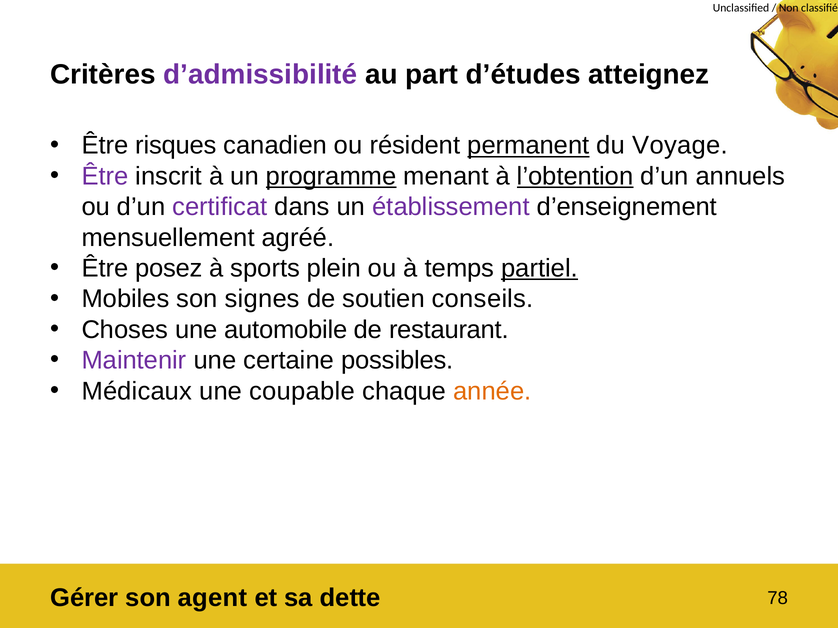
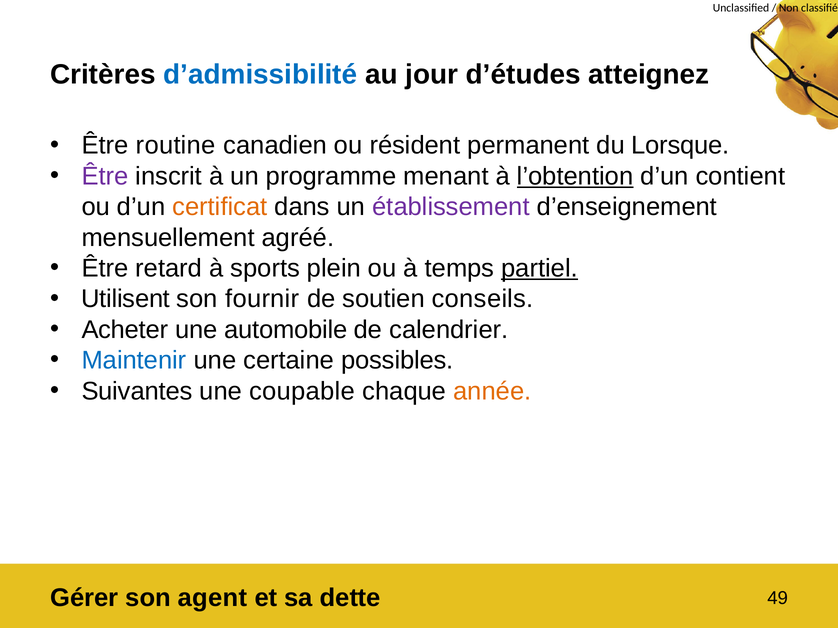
d’admissibilité colour: purple -> blue (260, 75)
part: part -> jour (432, 75)
risques: risques -> routine (176, 146)
permanent underline: present -> none (528, 146)
Voyage: Voyage -> Lorsque (680, 146)
programme underline: present -> none (331, 176)
annuels: annuels -> contient (740, 176)
certificat colour: purple -> orange (220, 207)
posez: posez -> retard (169, 269)
Mobiles: Mobiles -> Utilisent (126, 299)
signes: signes -> fournir (262, 299)
Choses: Choses -> Acheter (125, 330)
restaurant: restaurant -> calendrier (449, 330)
Maintenir colour: purple -> blue (134, 361)
Médicaux: Médicaux -> Suivantes (137, 391)
78: 78 -> 49 (778, 599)
